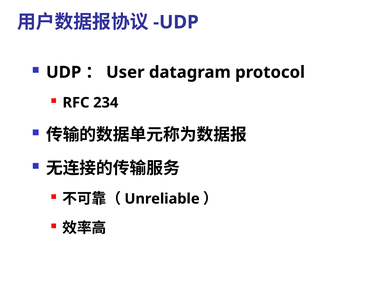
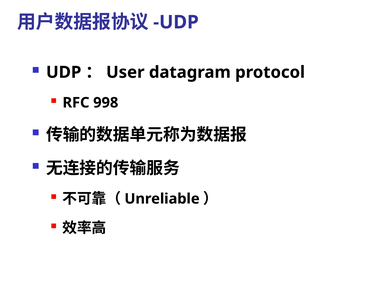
234: 234 -> 998 (106, 103)
